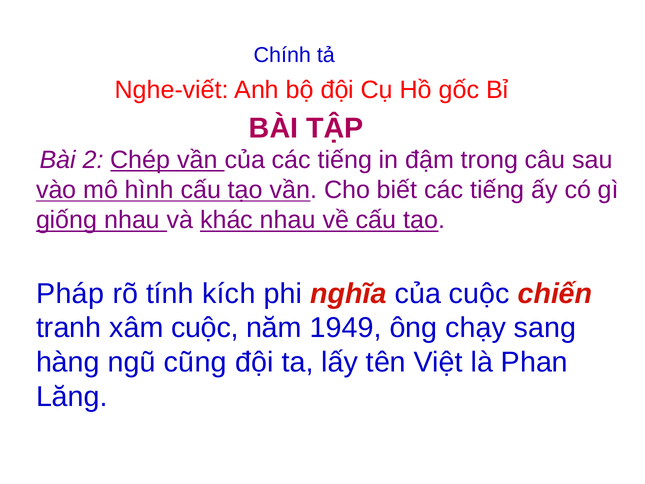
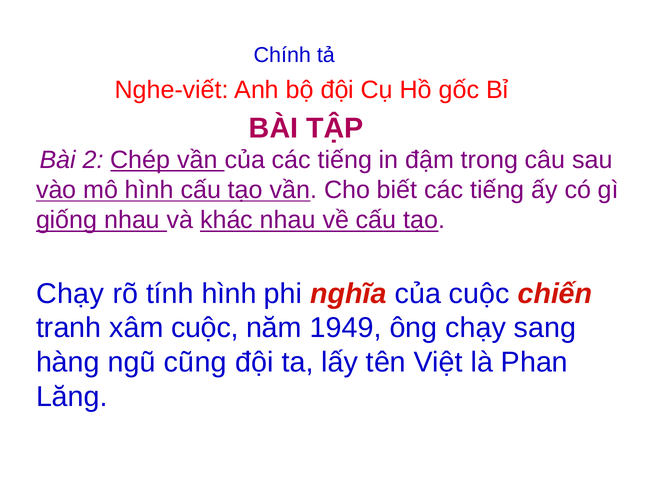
Pháp: Pháp -> Chạy (70, 293)
tính kích: kích -> hình (229, 293)
